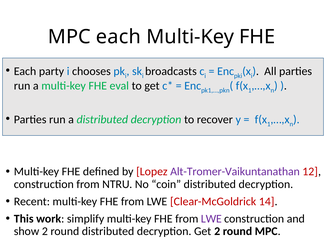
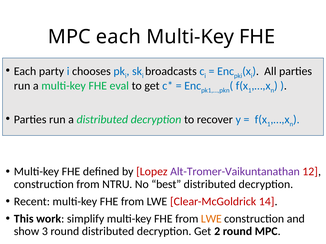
coin: coin -> best (166, 185)
LWE colour: purple -> orange (211, 219)
show 2: 2 -> 3 (45, 232)
